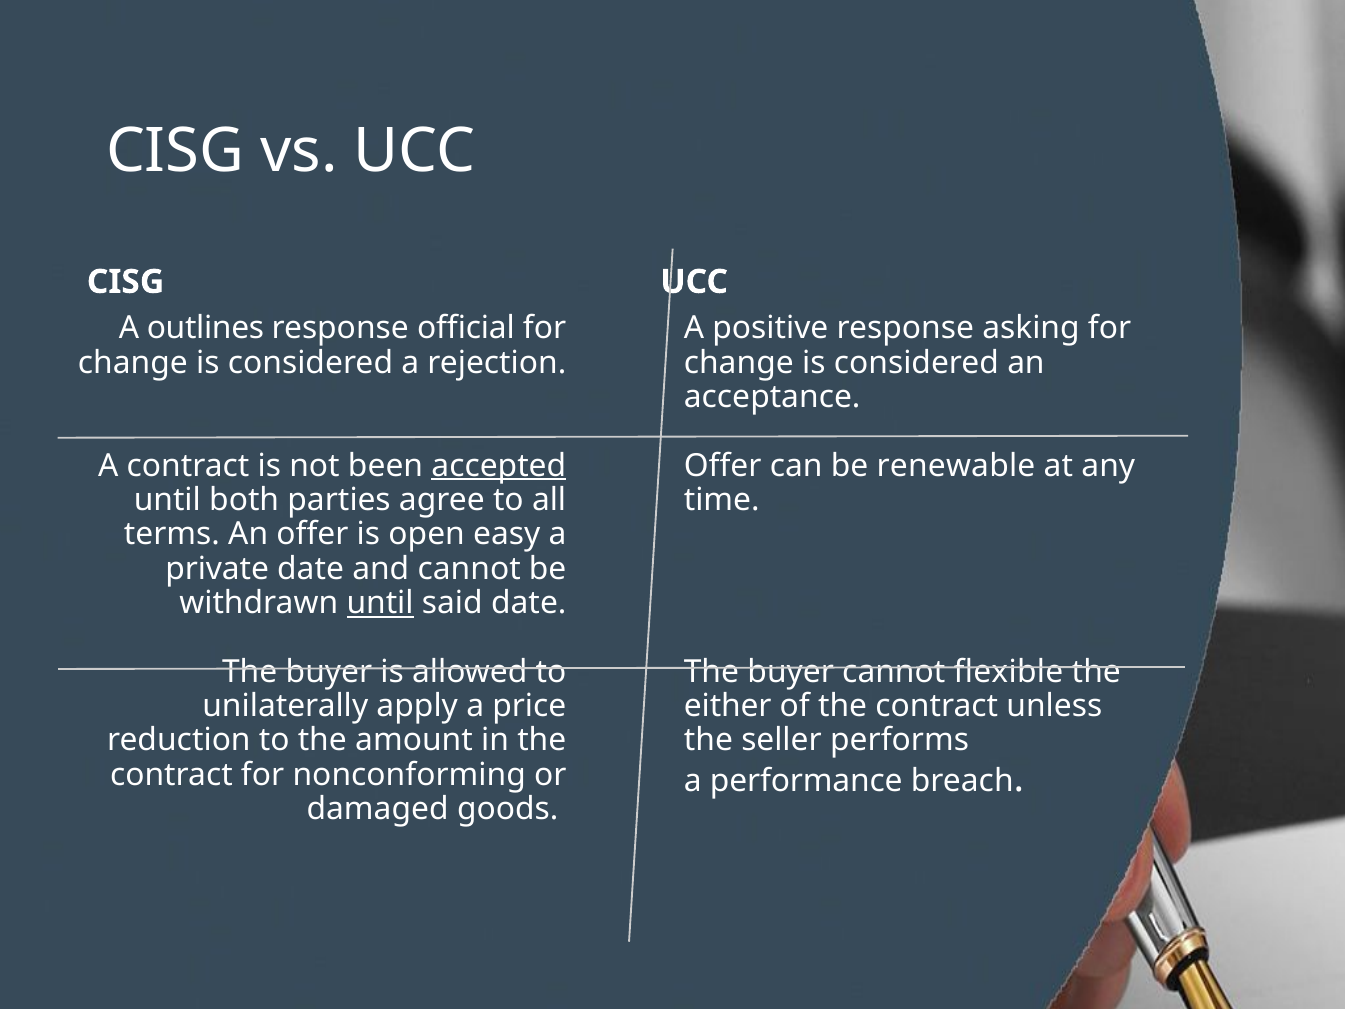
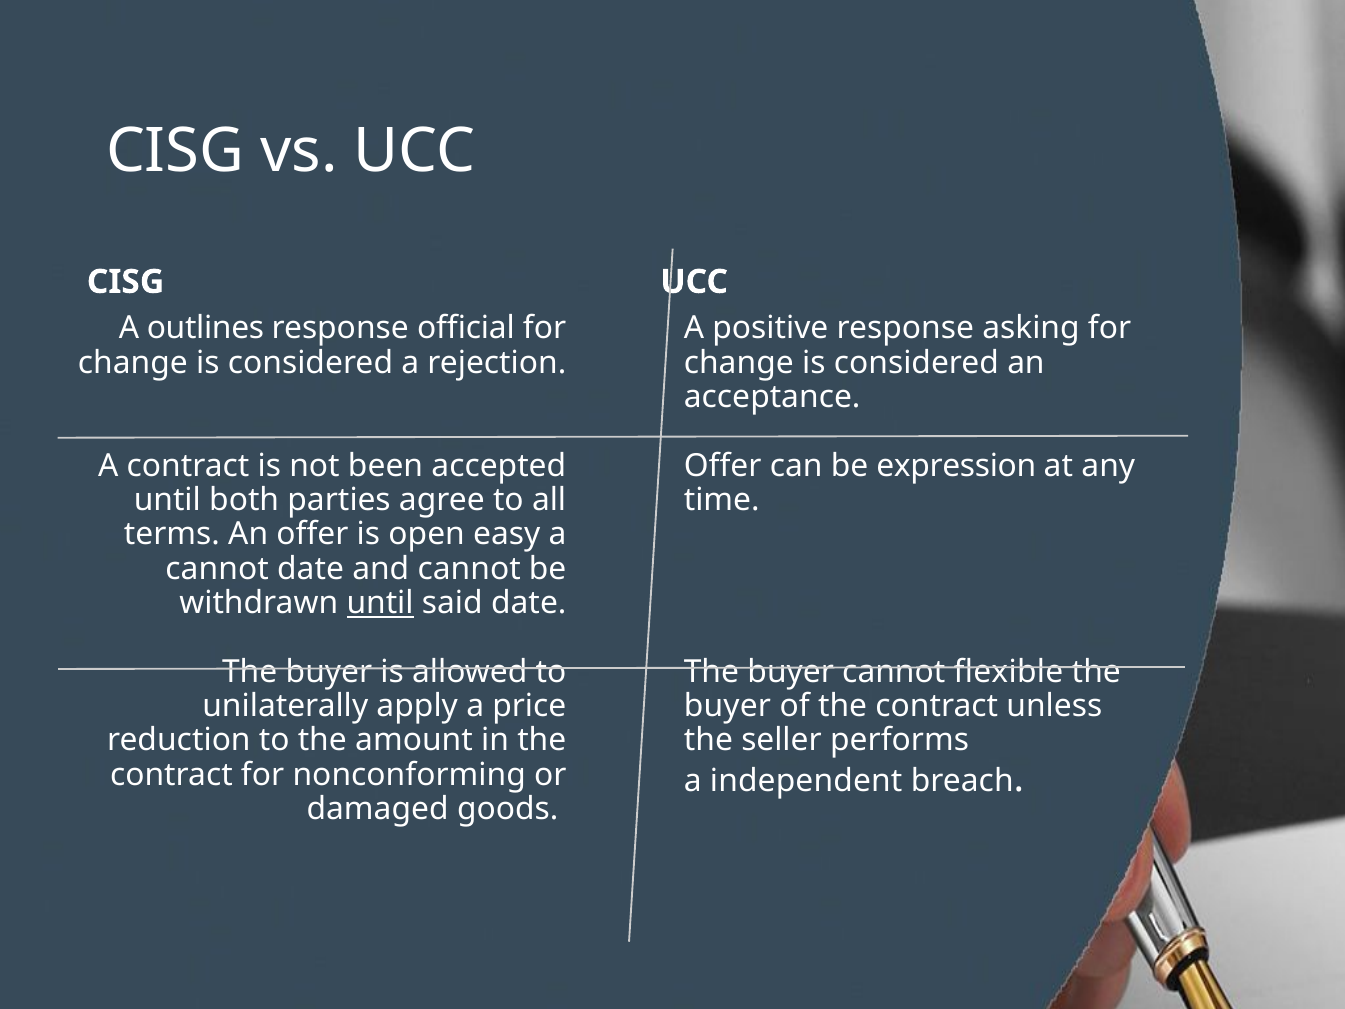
accepted underline: present -> none (499, 466)
renewable: renewable -> expression (956, 466)
private: private -> cannot (217, 568)
either: either -> buyer (728, 706)
performance: performance -> independent (806, 781)
